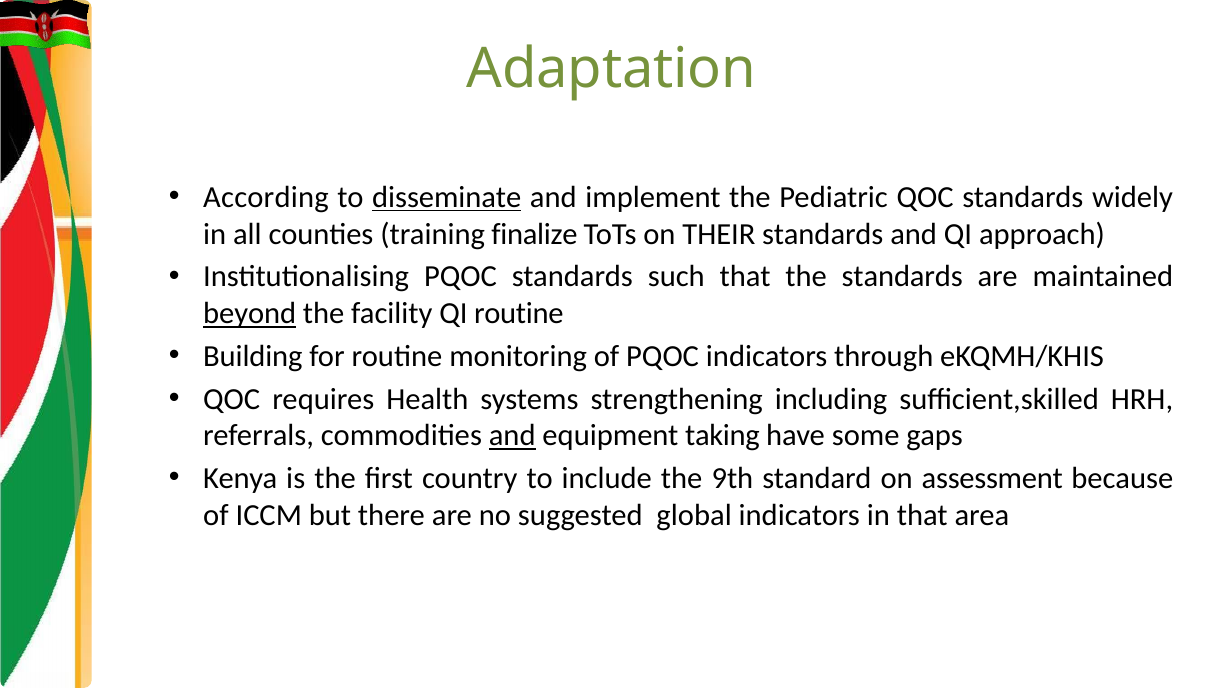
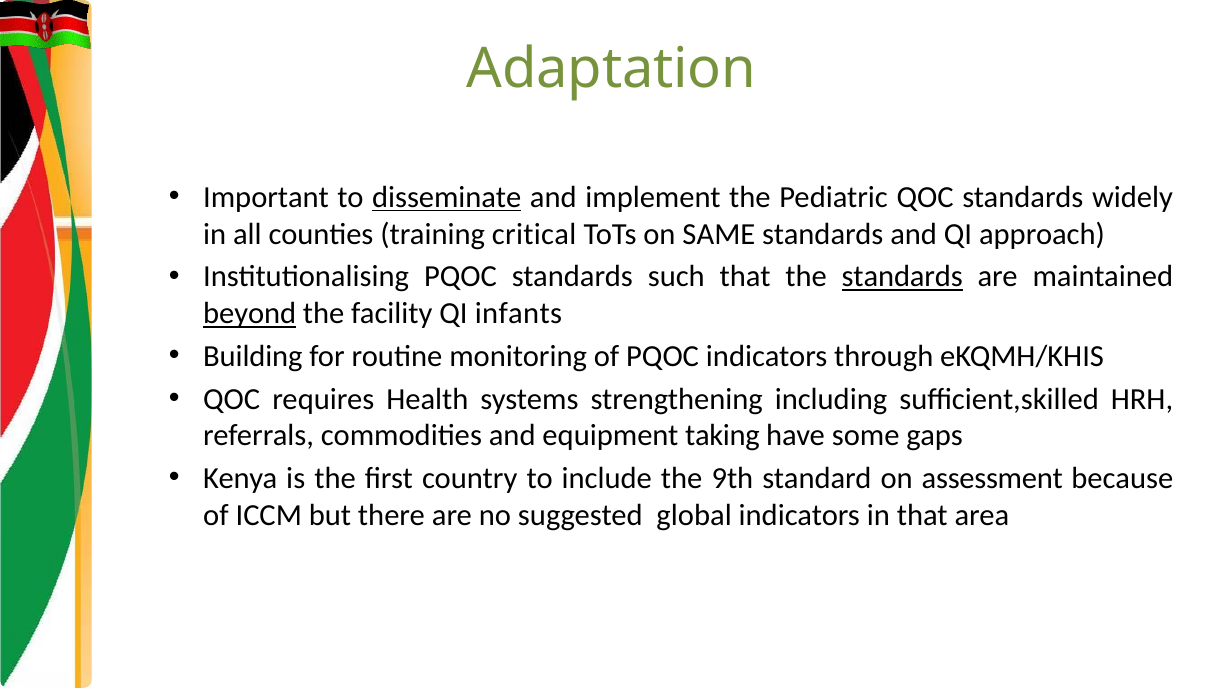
According: According -> Important (266, 197)
finalize: finalize -> critical (534, 234)
THEIR: THEIR -> SAME (719, 234)
standards underline: none -> present (902, 277)
QI routine: routine -> infants (518, 313)
and underline: present -> none (512, 436)
